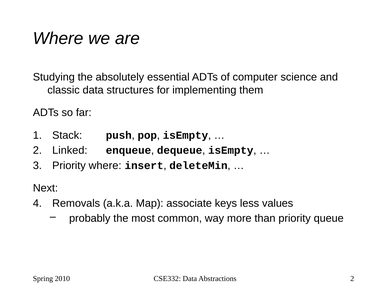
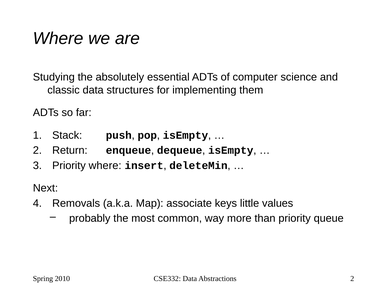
Linked: Linked -> Return (70, 150)
less: less -> little (250, 203)
